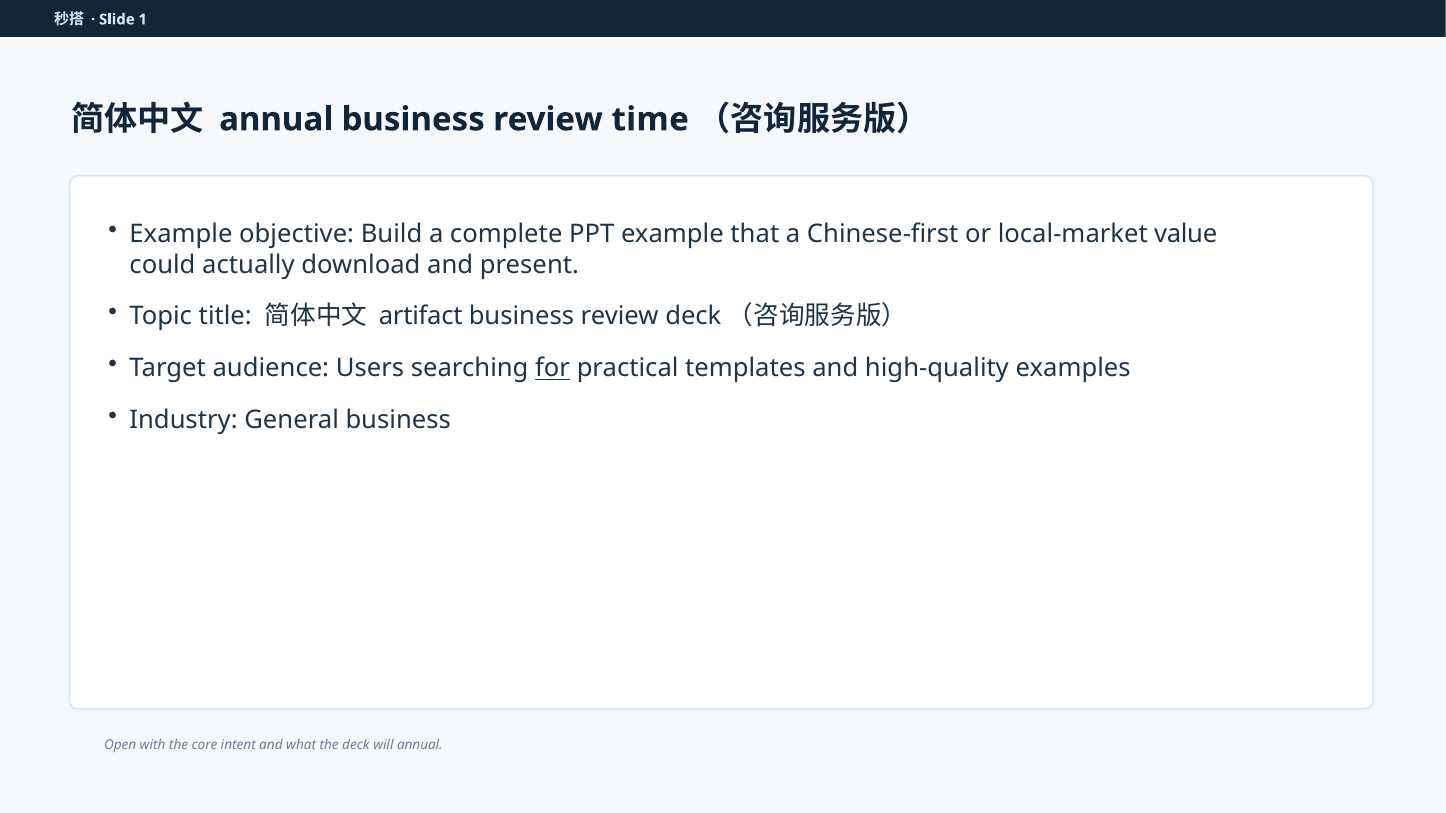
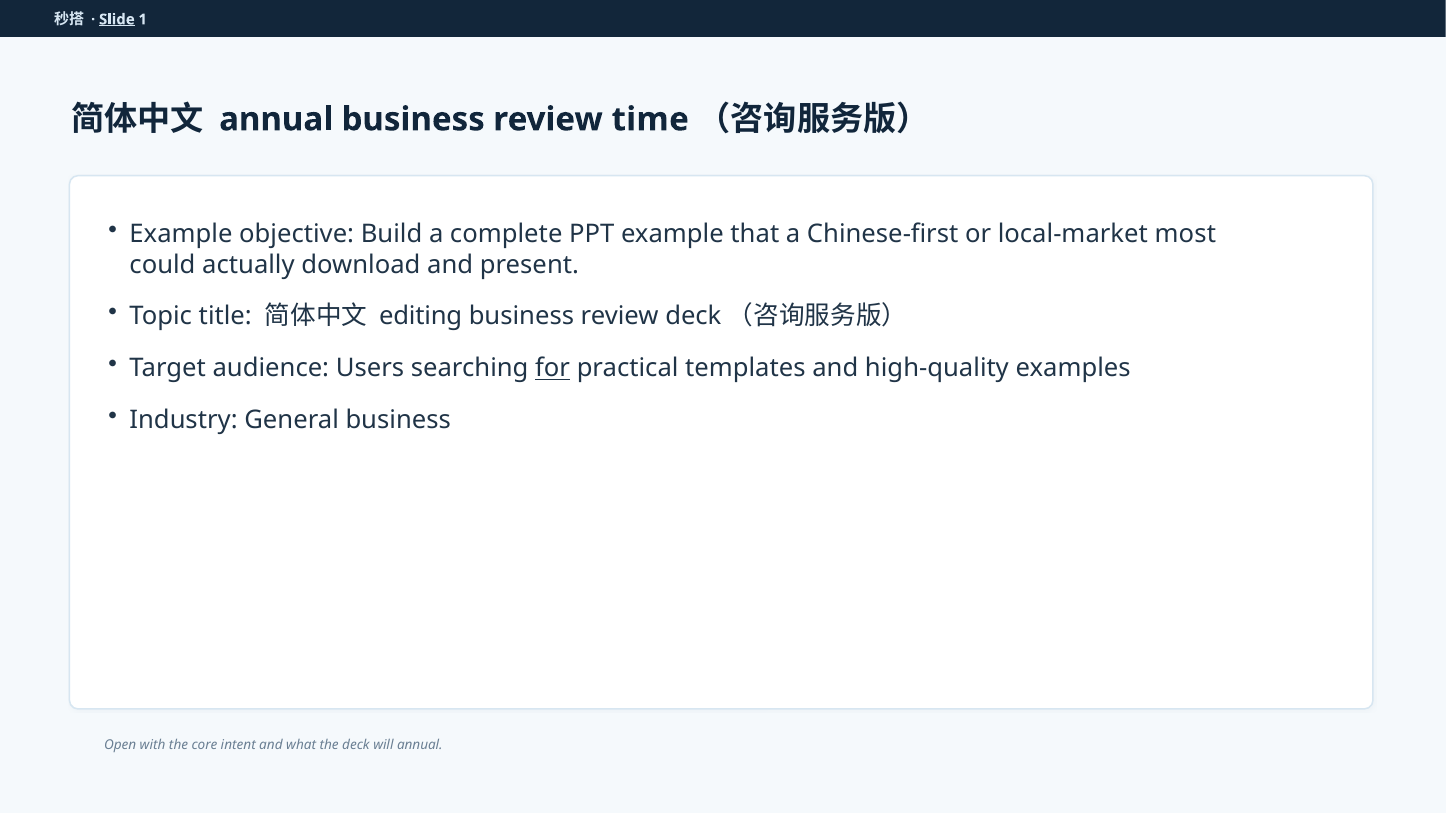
Slide underline: none -> present (117, 19)
value: value -> most (1185, 234)
artifact: artifact -> editing (421, 317)
